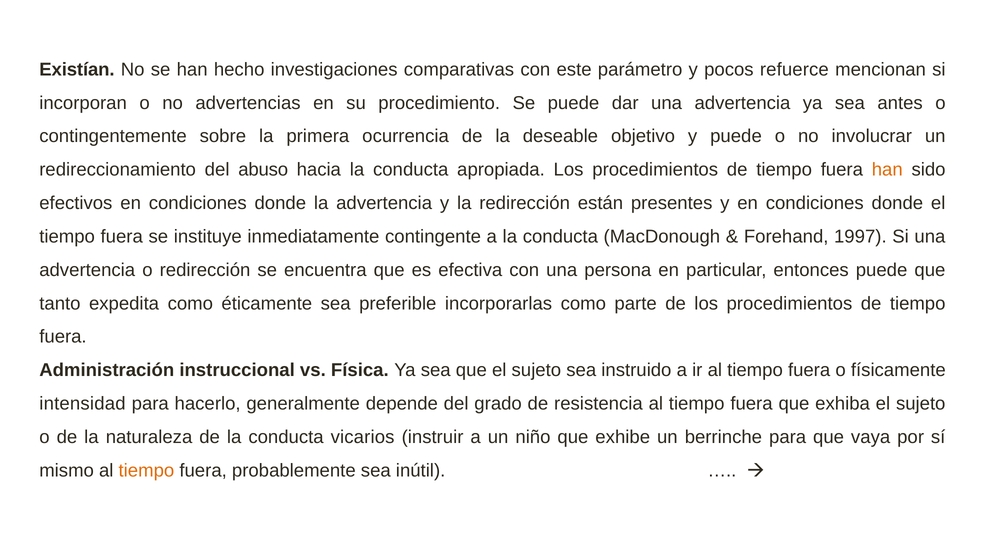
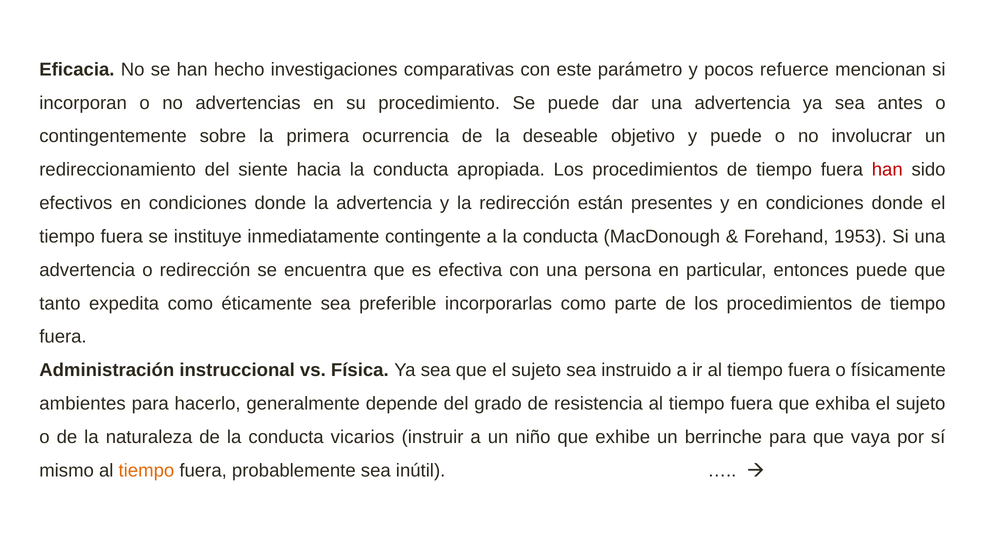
Existían: Existían -> Eficacia (77, 69)
abuso: abuso -> siente (263, 170)
han colour: orange -> red (887, 170)
1997: 1997 -> 1953 (860, 237)
intensidad: intensidad -> ambientes (83, 404)
